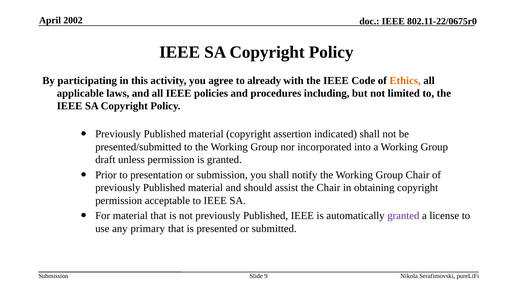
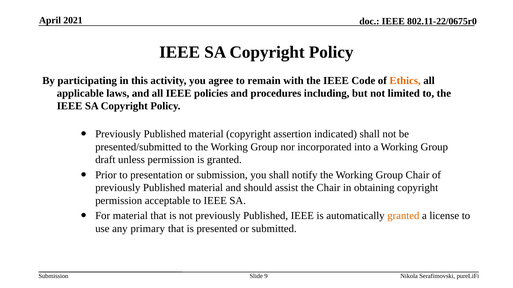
2002: 2002 -> 2021 (73, 20)
already: already -> remain (264, 81)
granted colour: purple -> orange (403, 216)
